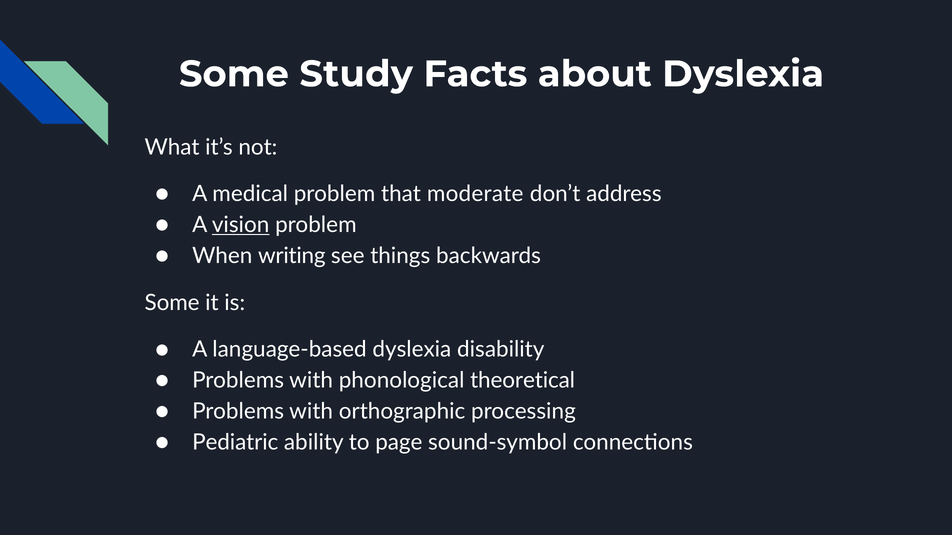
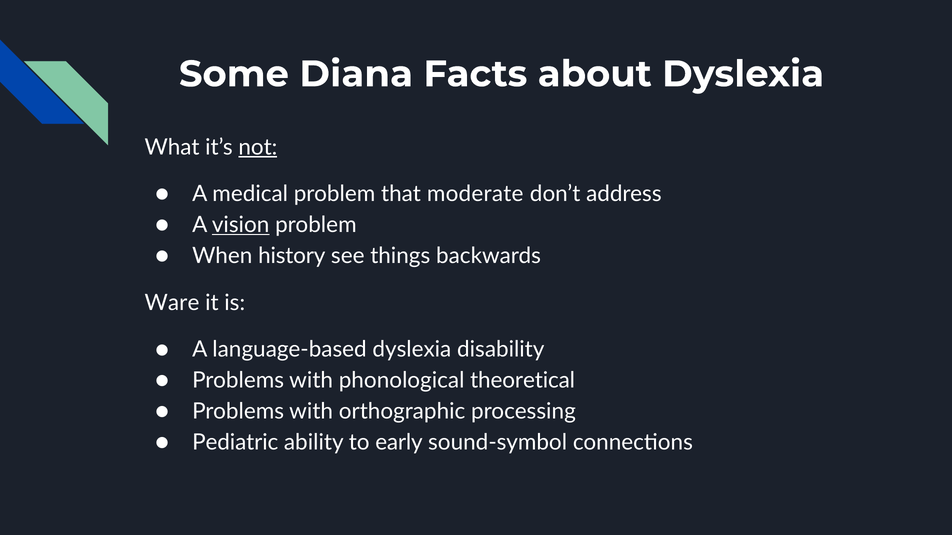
Study: Study -> Diana (356, 74)
not underline: none -> present (258, 147)
writing: writing -> history (292, 256)
Some: Some -> Ware (172, 303)
page: page -> early (399, 443)
